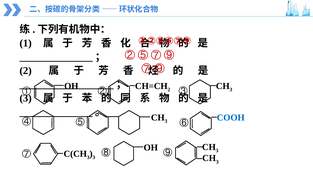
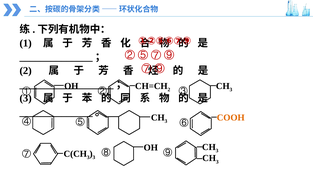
COOH colour: blue -> orange (231, 118)
